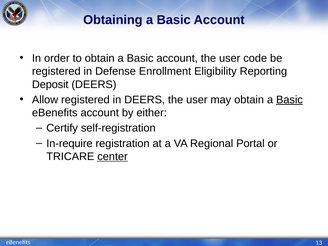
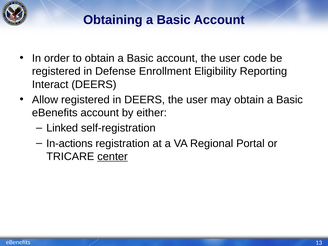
Deposit: Deposit -> Interact (50, 84)
Basic underline: present -> none (289, 100)
Certify: Certify -> Linked (62, 128)
In-require: In-require -> In-actions (69, 143)
